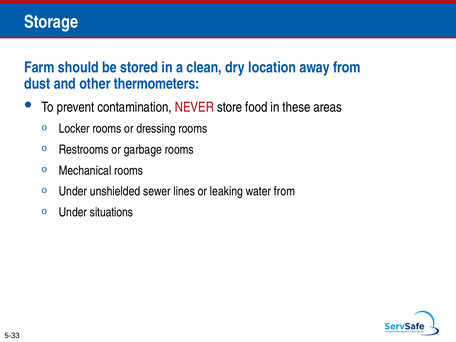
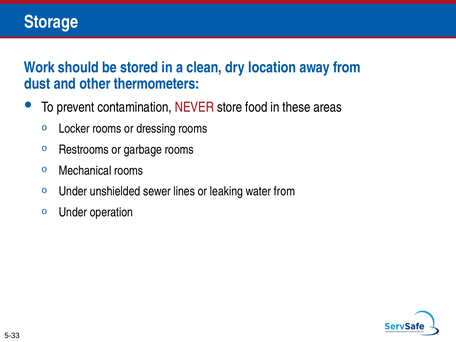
Farm: Farm -> Work (39, 67)
situations: situations -> operation (111, 212)
